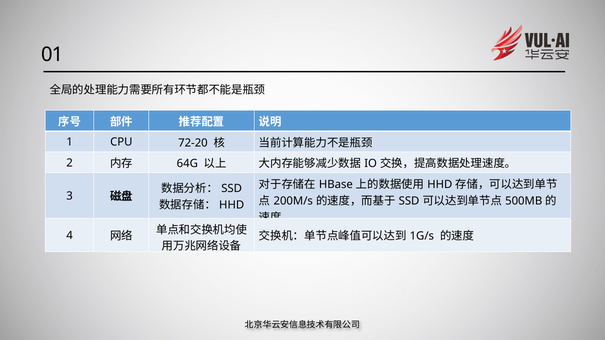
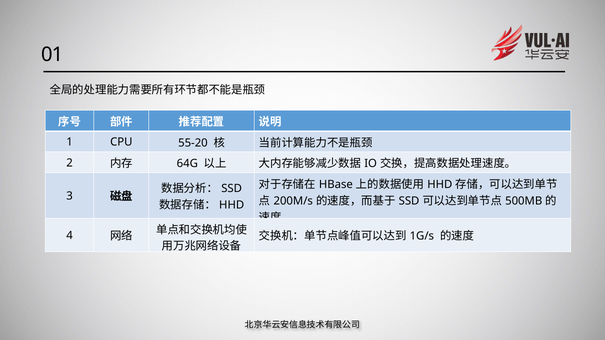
72-20: 72-20 -> 55-20 (193, 143)
